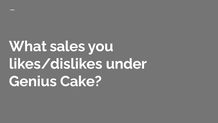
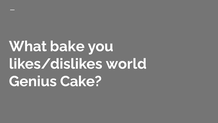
sales: sales -> bake (67, 46)
under: under -> world (126, 64)
